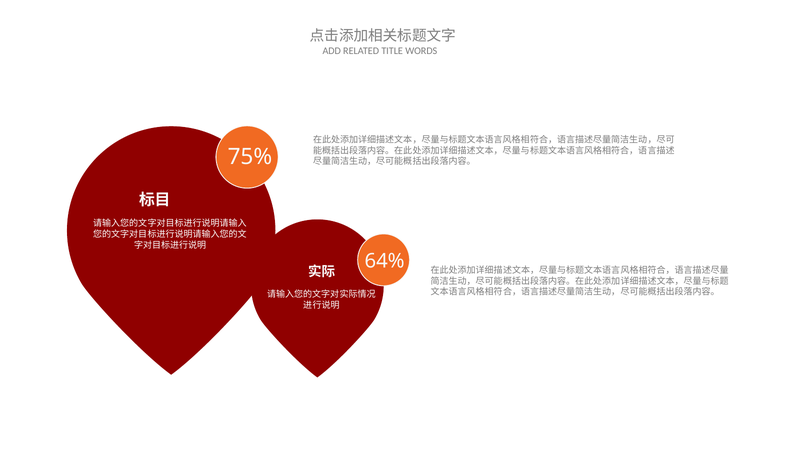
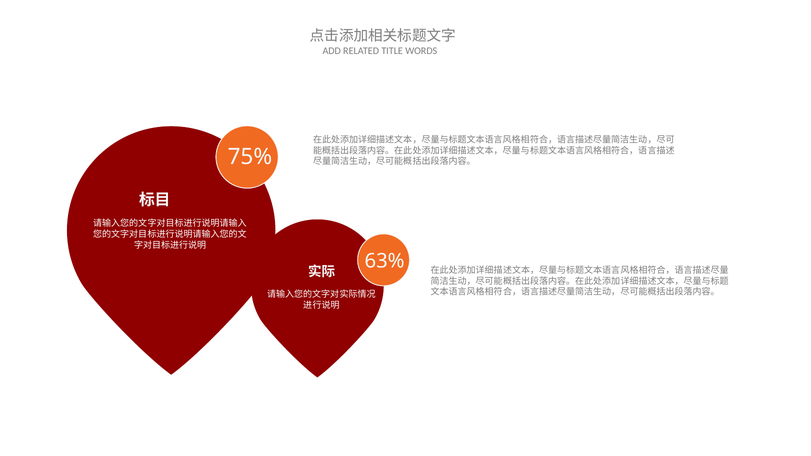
64%: 64% -> 63% (385, 261)
